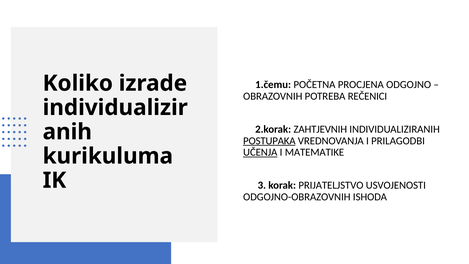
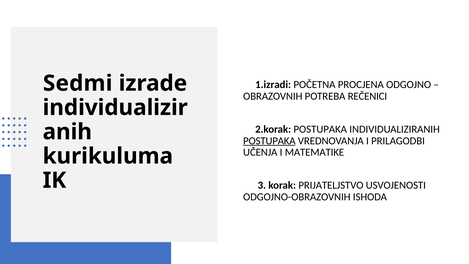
Koliko: Koliko -> Sedmi (78, 83)
1.čemu: 1.čemu -> 1.izradi (273, 85)
2.korak ZAHTJEVNIH: ZAHTJEVNIH -> POSTUPAKA (320, 129)
UČENJA underline: present -> none (260, 152)
